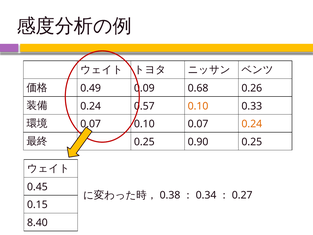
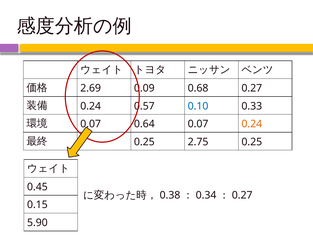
0.49: 0.49 -> 2.69 (91, 88)
0.68 0.26: 0.26 -> 0.27 (252, 88)
0.10 colour: orange -> blue (198, 106)
0.10: 0.10 -> 0.64 (144, 124)
0.90: 0.90 -> 2.75 (198, 142)
8.40: 8.40 -> 5.90 (37, 222)
